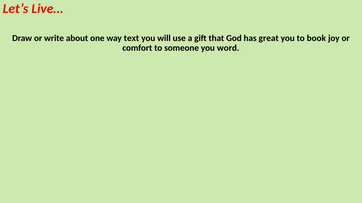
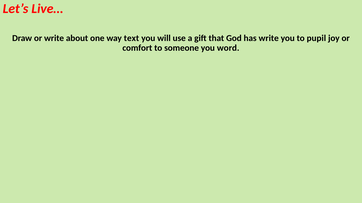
has great: great -> write (269, 38)
book: book -> pupil (316, 38)
